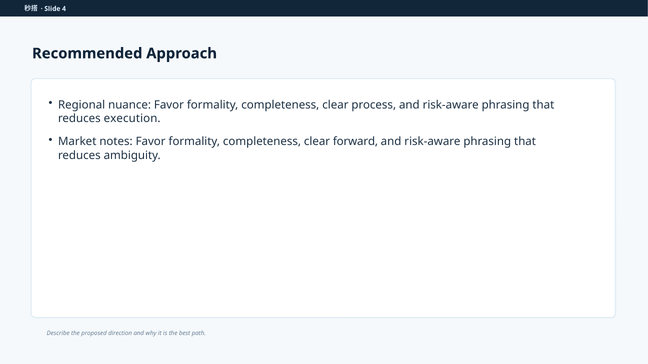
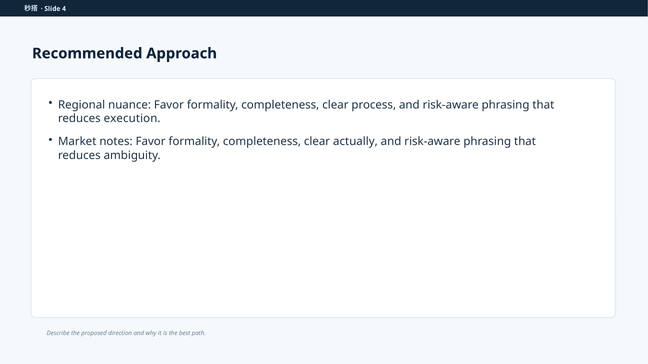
forward: forward -> actually (355, 142)
